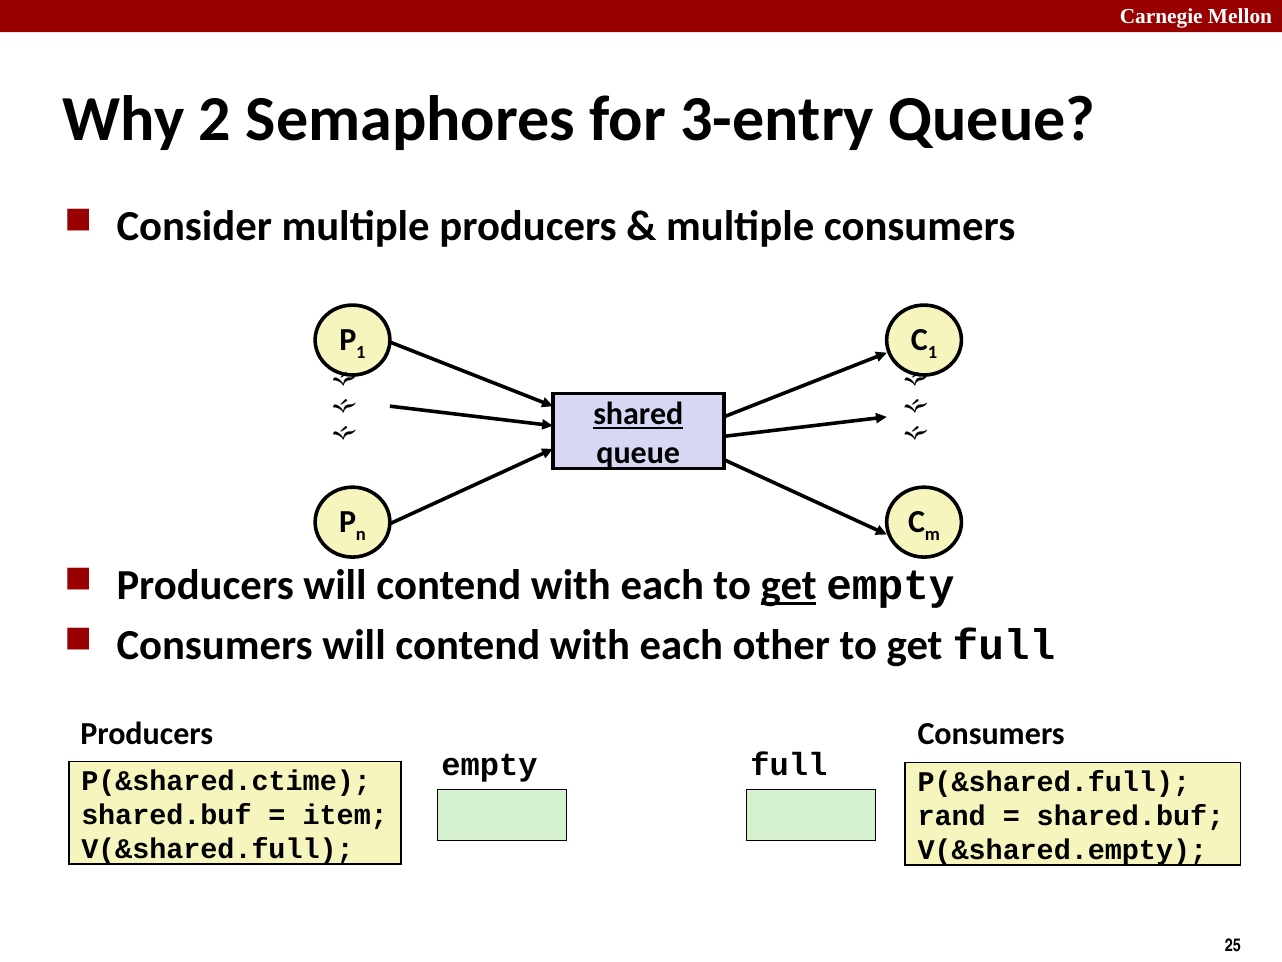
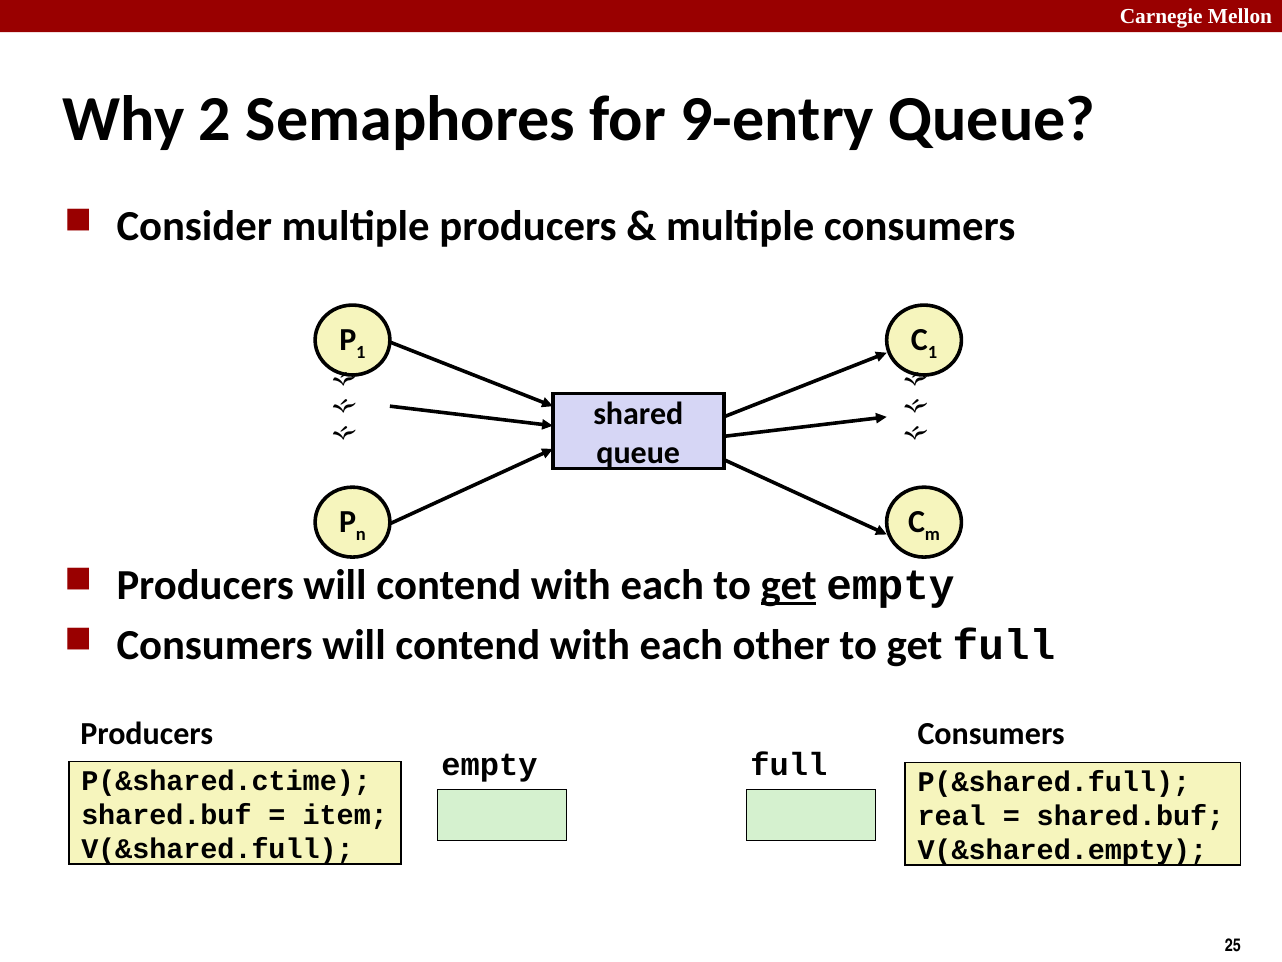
3-entry: 3-entry -> 9-entry (777, 119)
shared underline: present -> none (638, 414)
rand: rand -> real (952, 815)
